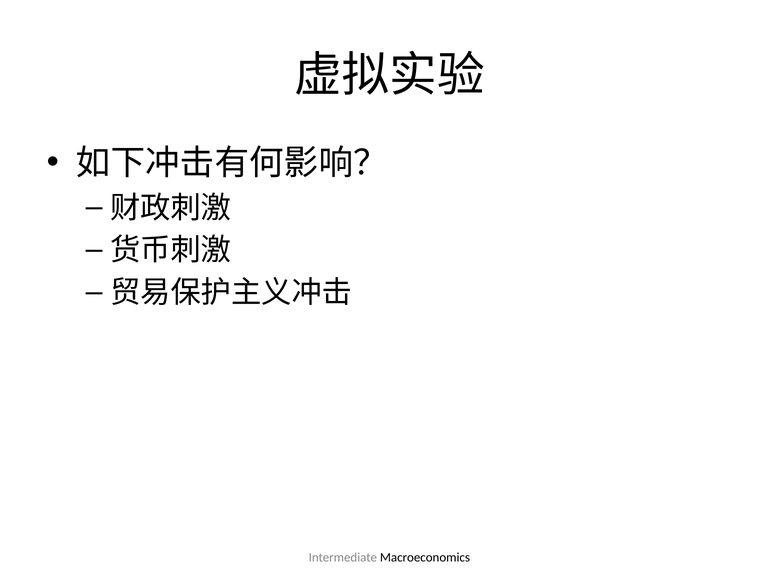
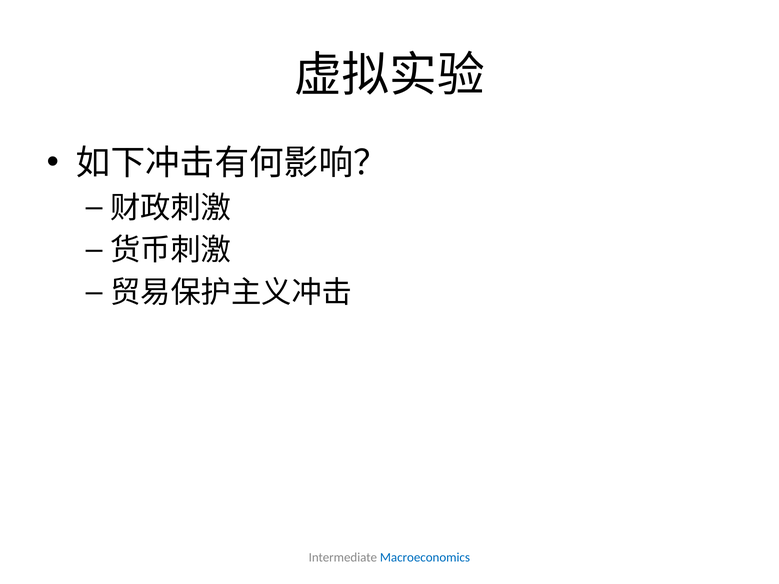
Macroeconomics colour: black -> blue (425, 558)
